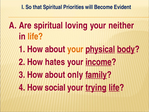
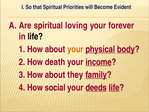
neither: neither -> forever (121, 25)
life colour: orange -> black (35, 36)
hates: hates -> death (55, 62)
only: only -> they (75, 75)
trying: trying -> deeds (96, 87)
